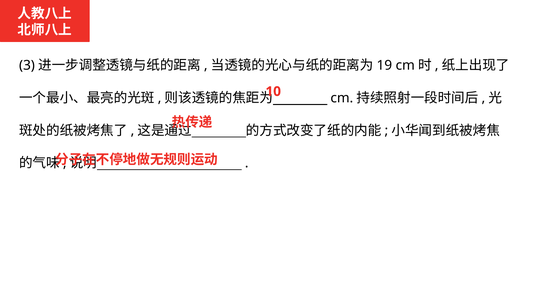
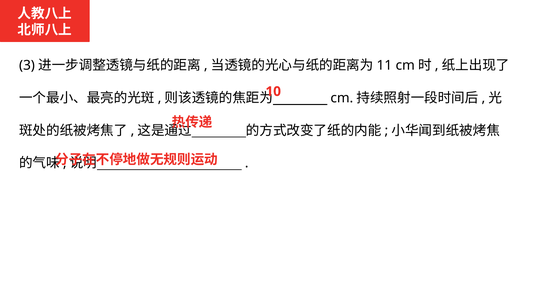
19: 19 -> 11 (384, 65)
